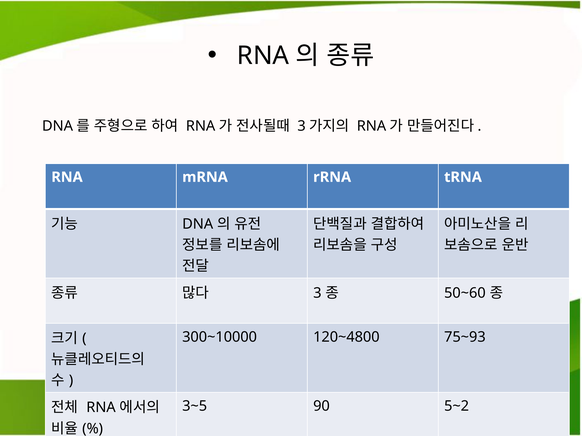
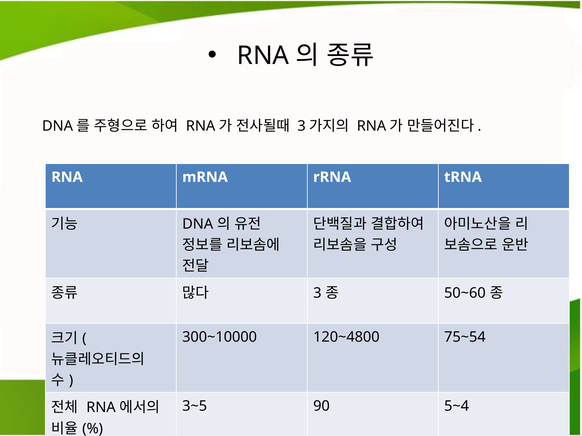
75~93: 75~93 -> 75~54 (465, 337)
5~2: 5~2 -> 5~4 (457, 407)
